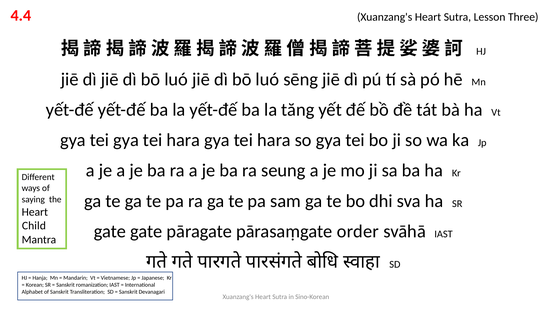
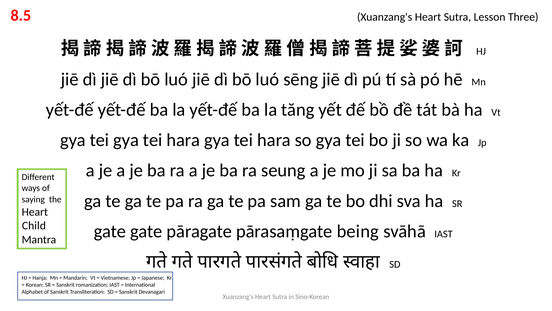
4.4: 4.4 -> 8.5 (21, 16)
order: order -> being (358, 231)
